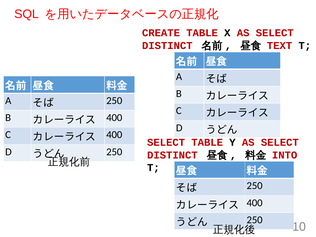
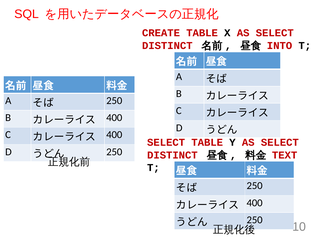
TEXT: TEXT -> INTO (280, 46)
INTO: INTO -> TEXT (285, 155)
